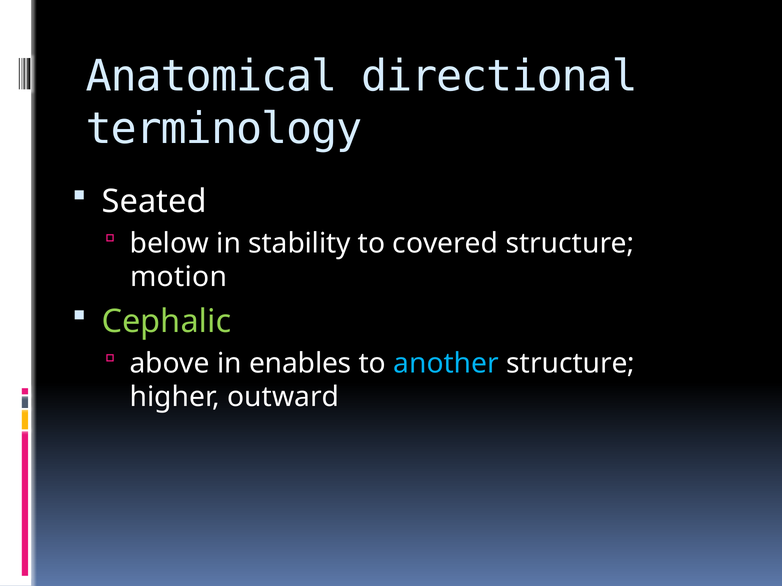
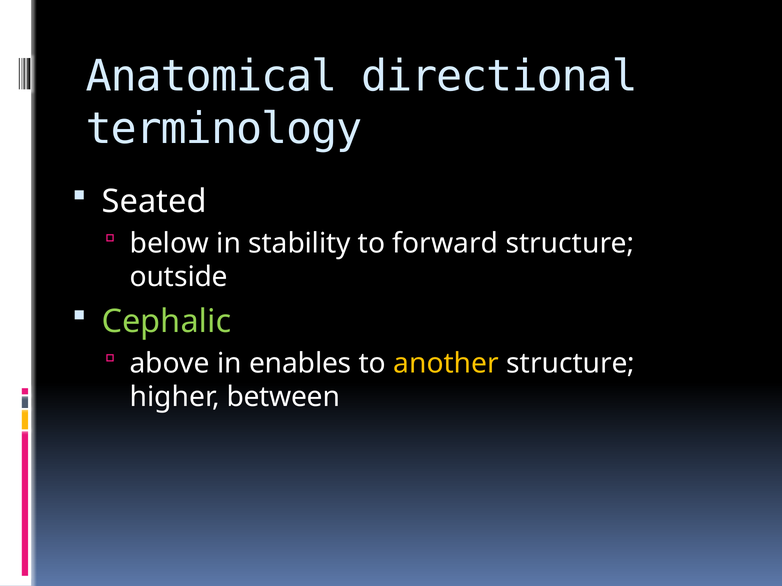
covered: covered -> forward (445, 243)
motion: motion -> outside (179, 277)
another colour: light blue -> yellow (446, 364)
outward: outward -> between (283, 397)
